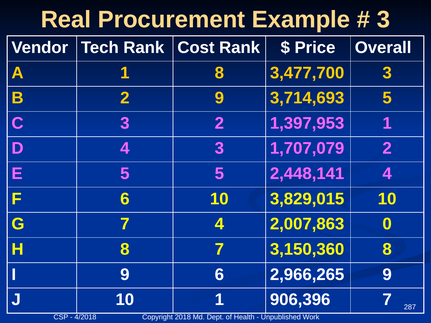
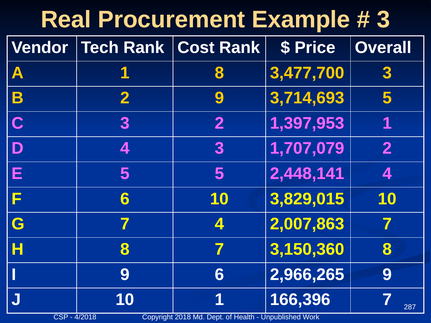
2,007,863 0: 0 -> 7 (387, 224)
906,396: 906,396 -> 166,396 (300, 300)
